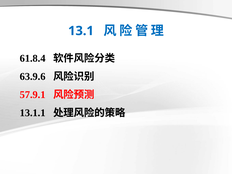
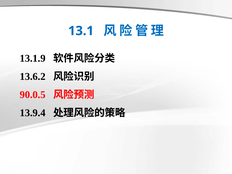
61.8.4: 61.8.4 -> 13.1.9 (33, 58)
63.9.6: 63.9.6 -> 13.6.2 (33, 77)
57.9.1: 57.9.1 -> 90.0.5 (33, 95)
13.1.1: 13.1.1 -> 13.9.4 (33, 113)
